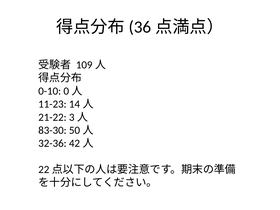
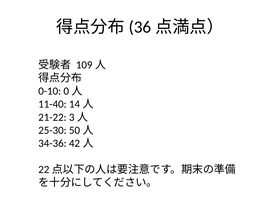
11-23: 11-23 -> 11-40 (52, 104)
83-30: 83-30 -> 25-30 (52, 130)
32-36: 32-36 -> 34-36 (52, 143)
